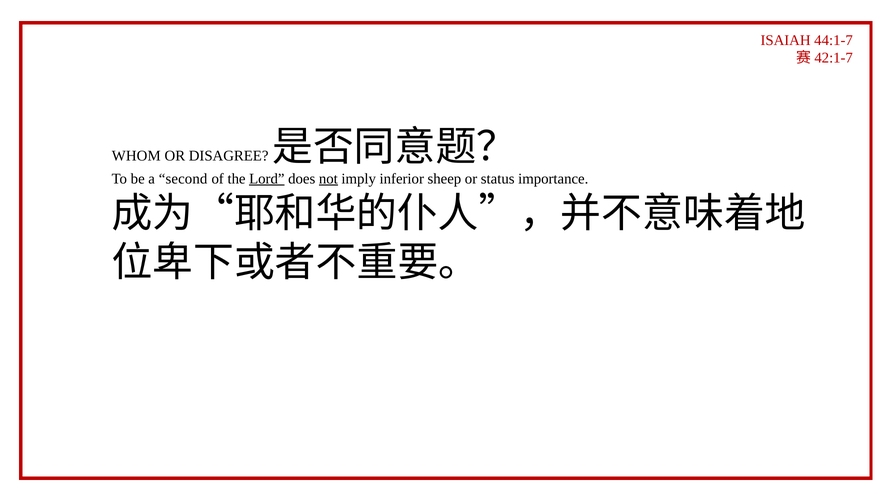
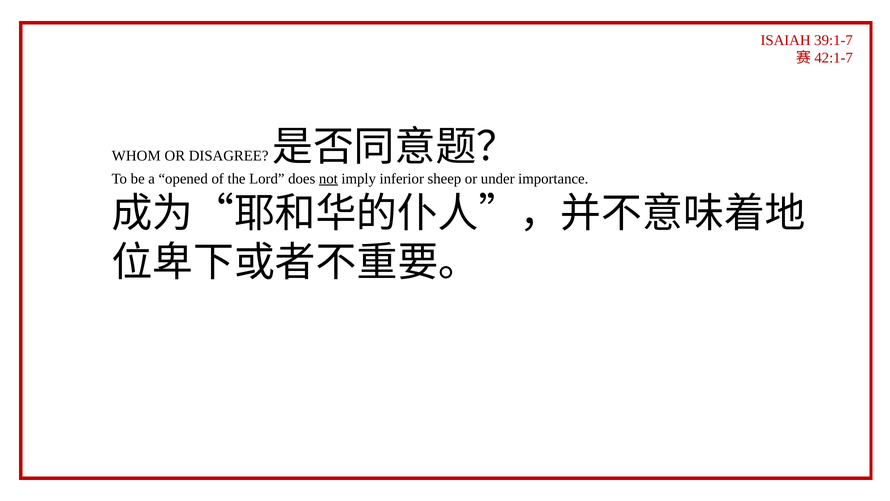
44:1-7: 44:1-7 -> 39:1-7 (834, 40)
second: second -> opened (183, 179)
Lord underline: present -> none (267, 179)
status: status -> under (498, 179)
